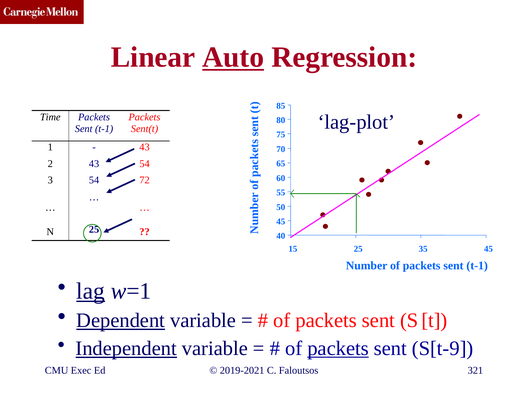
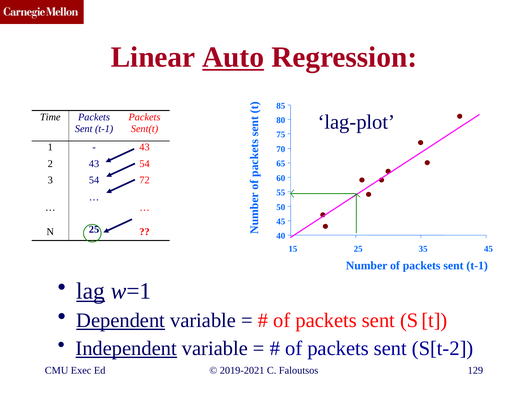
packets underline: present -> none (338, 348)
S[t-9: S[t-9 -> S[t-2 (443, 348)
321: 321 -> 129 (475, 370)
